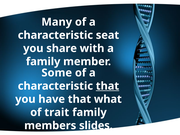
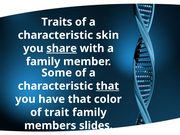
Many: Many -> Traits (57, 22)
seat: seat -> skin (107, 35)
share underline: none -> present (62, 48)
what: what -> color (108, 99)
